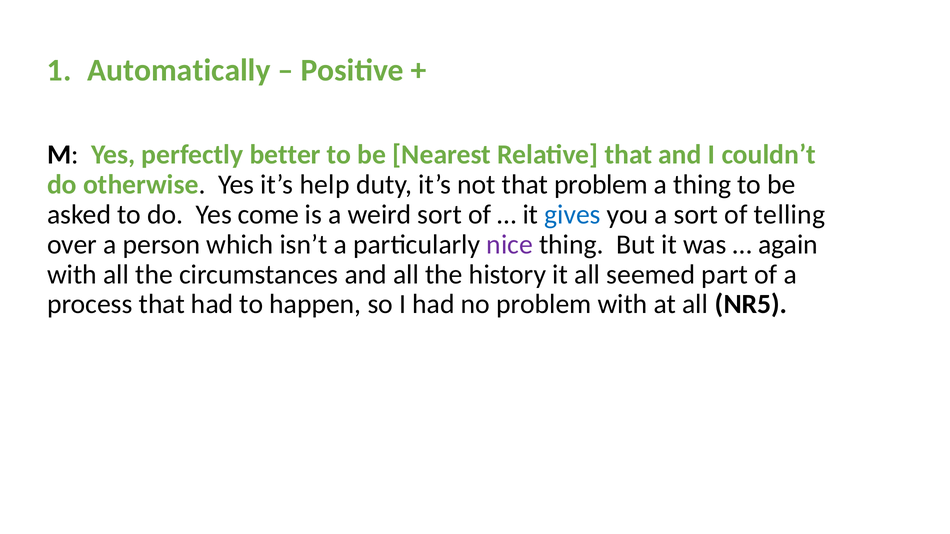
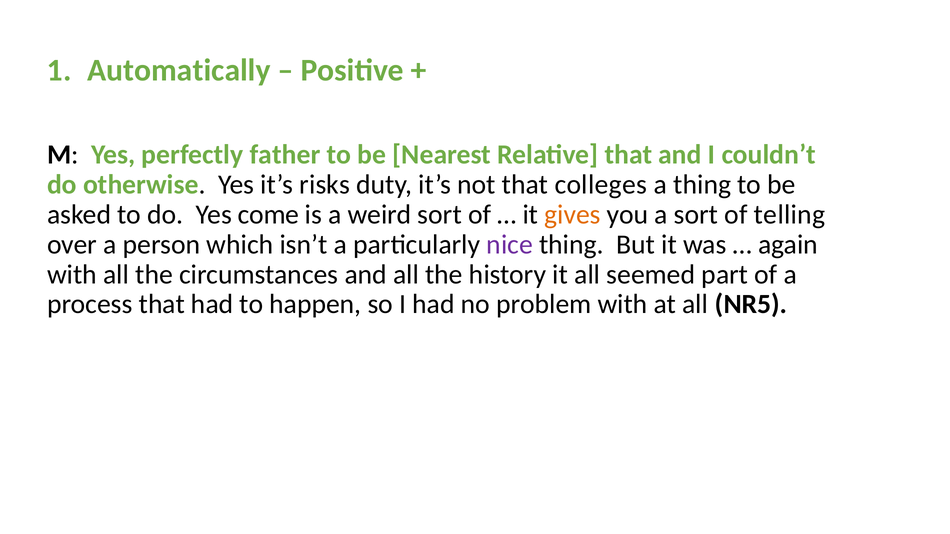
better: better -> father (285, 155)
help: help -> risks (325, 185)
that problem: problem -> colleges (601, 185)
gives colour: blue -> orange (573, 215)
